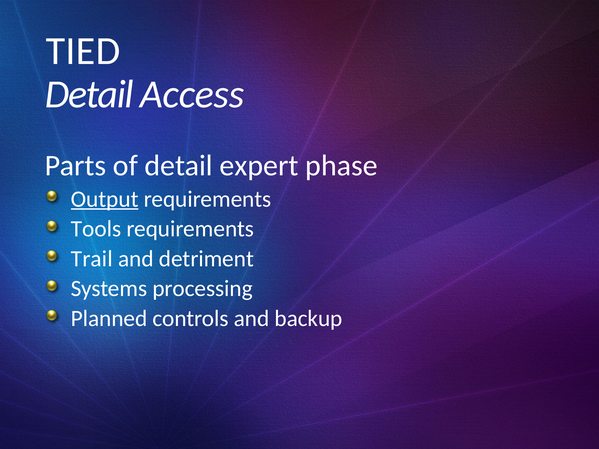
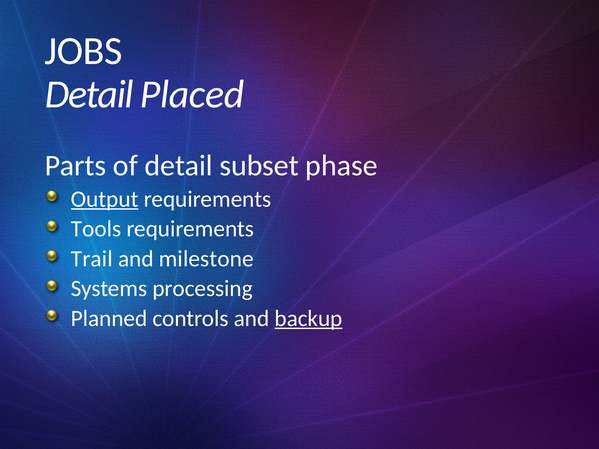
TIED: TIED -> JOBS (83, 51)
Access: Access -> Placed (192, 94)
expert: expert -> subset (259, 166)
detriment: detriment -> milestone (206, 259)
backup underline: none -> present (309, 319)
